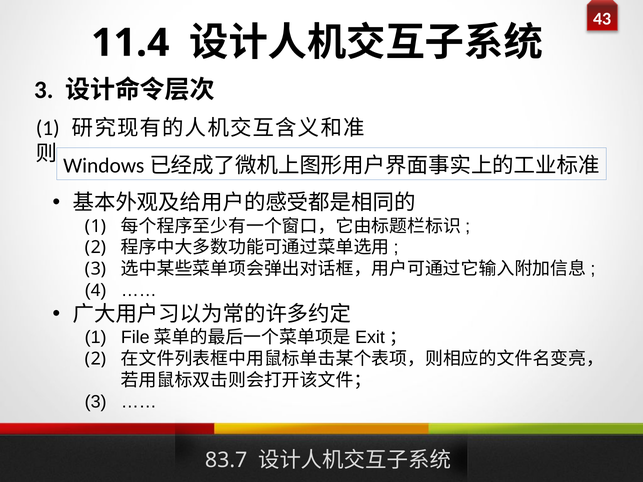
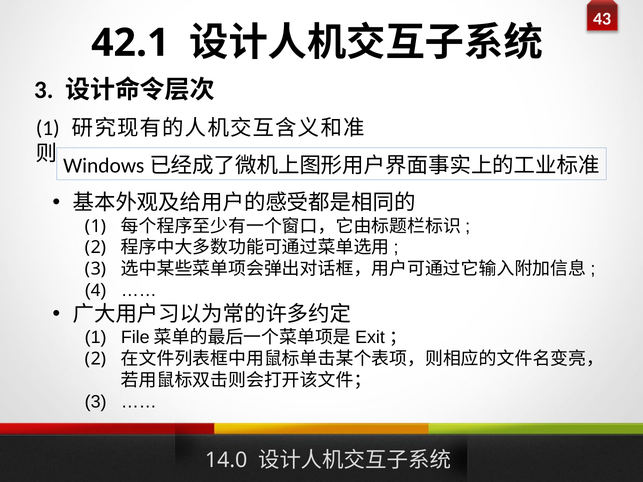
11.4: 11.4 -> 42.1 (130, 43)
83.7: 83.7 -> 14.0 (226, 461)
